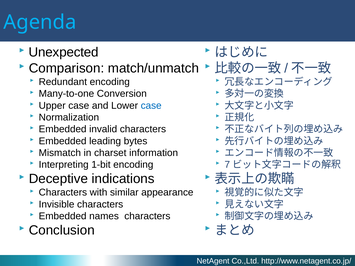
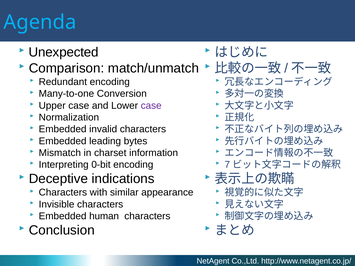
case colour: blue -> purple (151, 106)
1-bit: 1-bit -> 0-bit (101, 165)
names: names -> human (104, 216)
